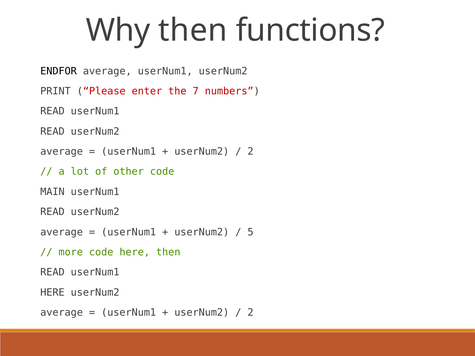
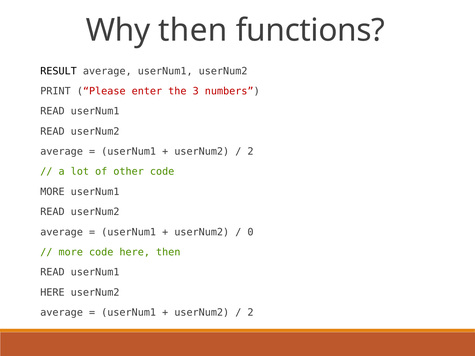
ENDFOR: ENDFOR -> RESULT (59, 71)
7: 7 -> 3 (196, 91)
MAIN: MAIN -> MORE (52, 192)
5: 5 -> 0 (251, 232)
